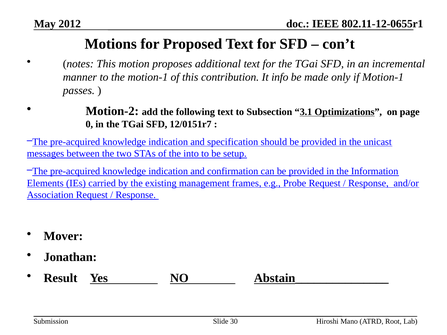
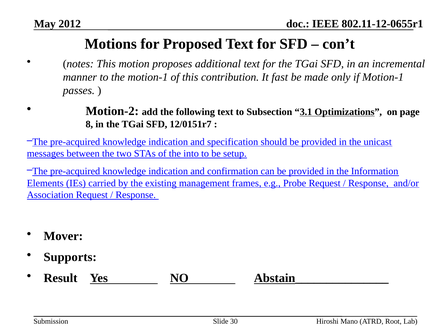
info: info -> fast (280, 77)
0: 0 -> 8 (89, 124)
Jonathan: Jonathan -> Supports (70, 257)
